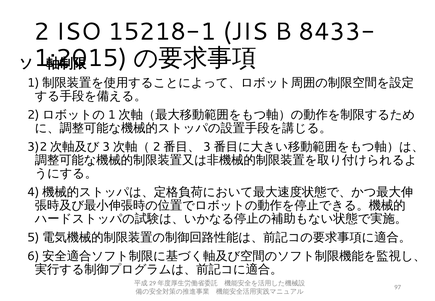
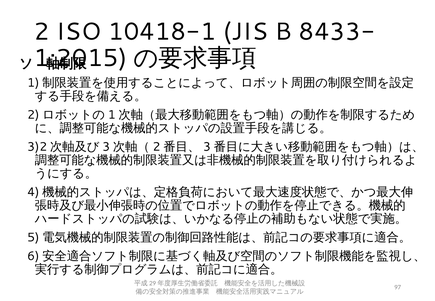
15218-1: 15218-1 -> 10418-1 (162, 32)
